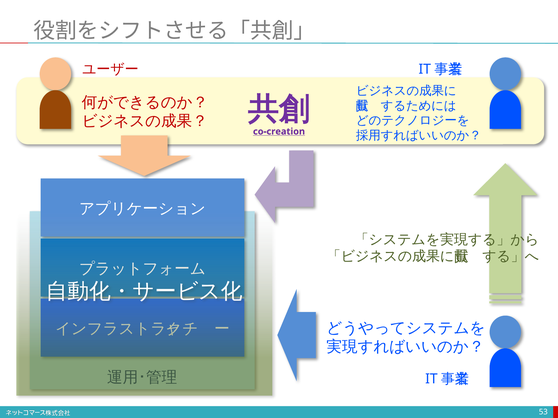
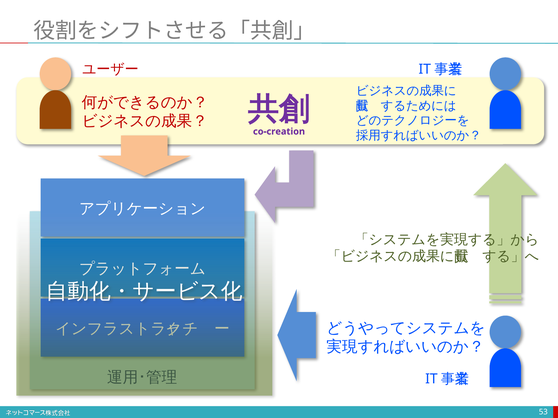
co-creation underline: present -> none (279, 132)
